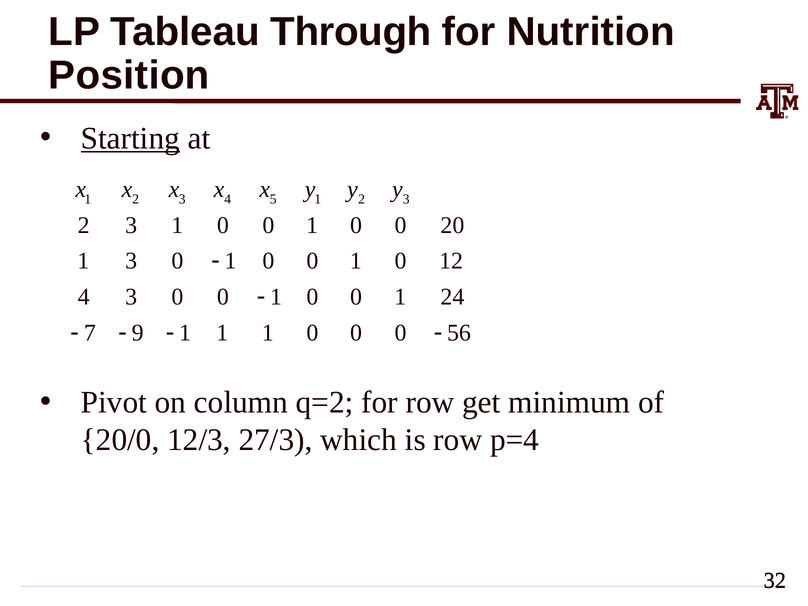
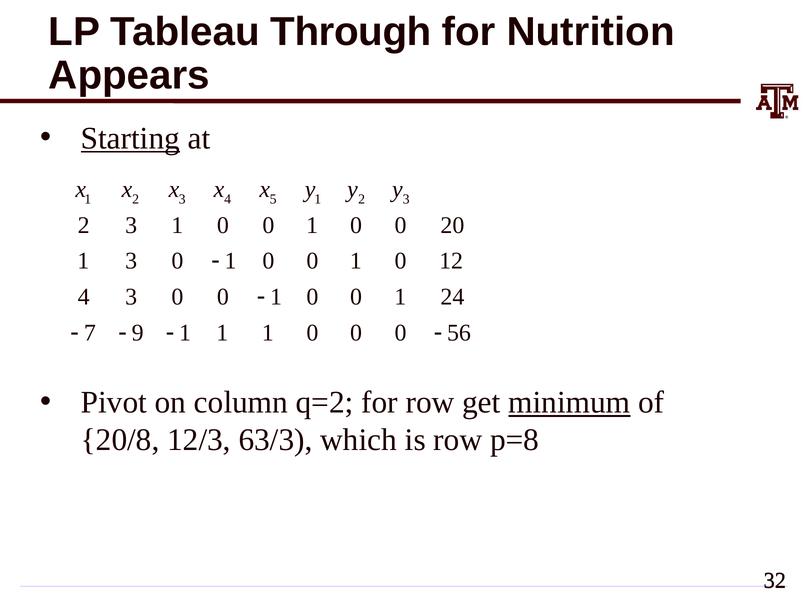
Position: Position -> Appears (129, 75)
minimum underline: none -> present (569, 402)
20/0: 20/0 -> 20/8 (120, 440)
27/3: 27/3 -> 63/3 (276, 440)
p=4: p=4 -> p=8 (515, 440)
